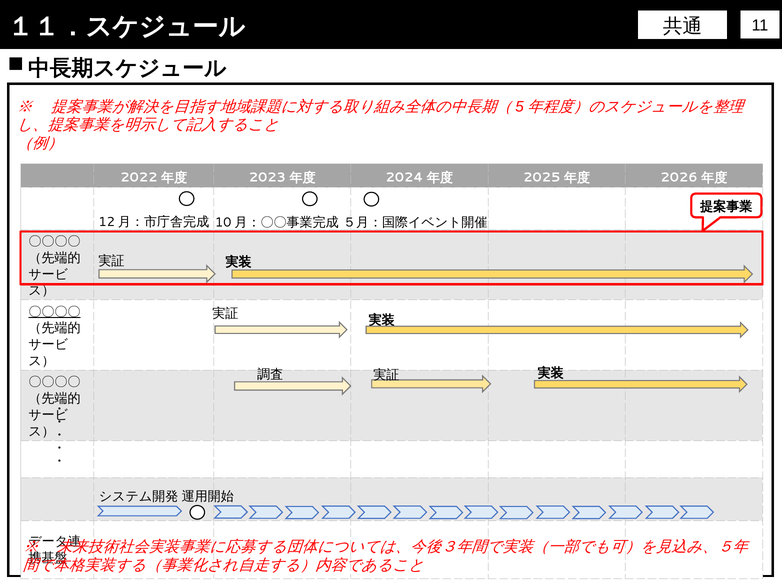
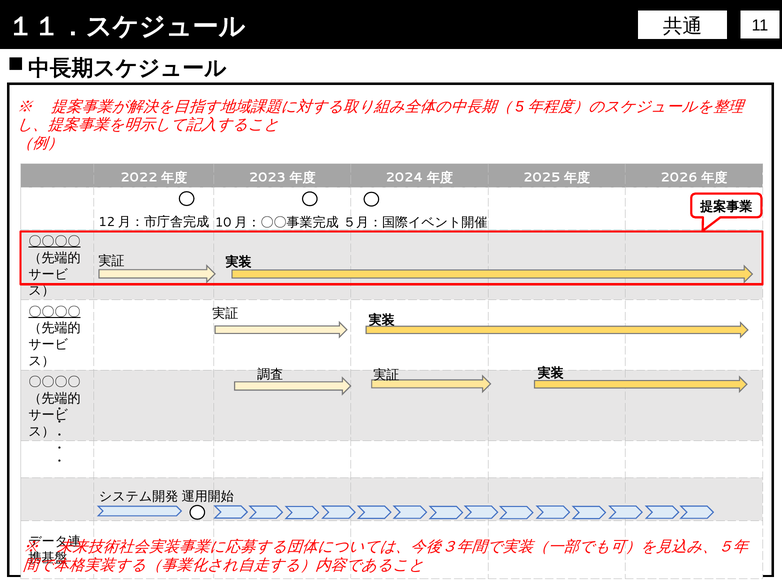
〇〇〇〇 underline: none -> present (54, 242)
